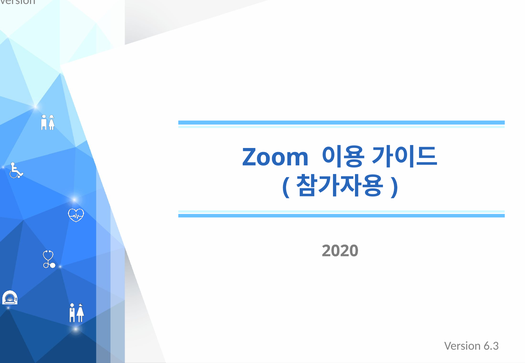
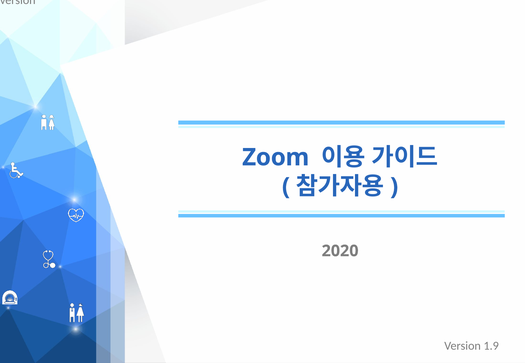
6.3: 6.3 -> 1.9 (491, 346)
